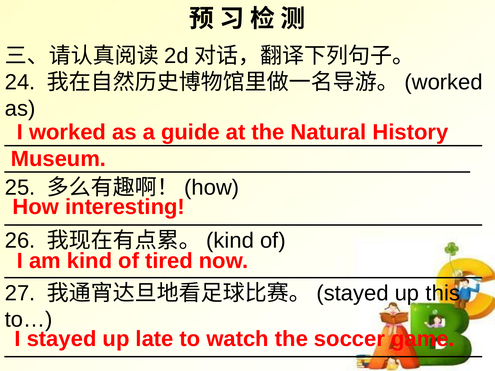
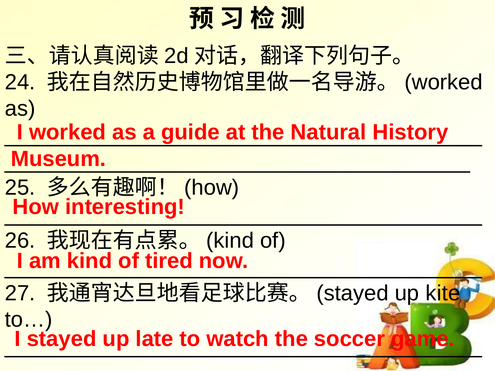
this: this -> kite (443, 293)
